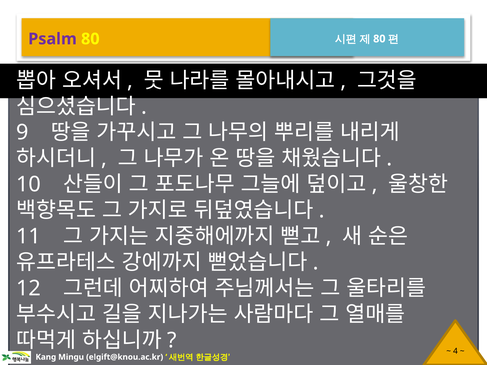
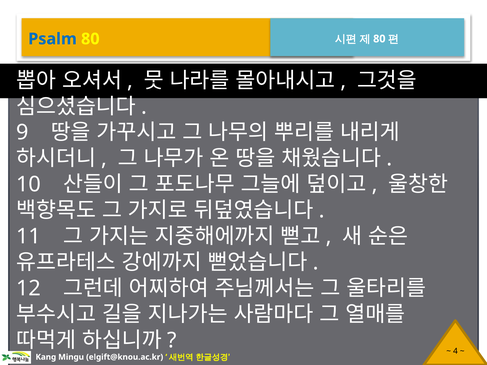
Psalm colour: purple -> blue (53, 39)
